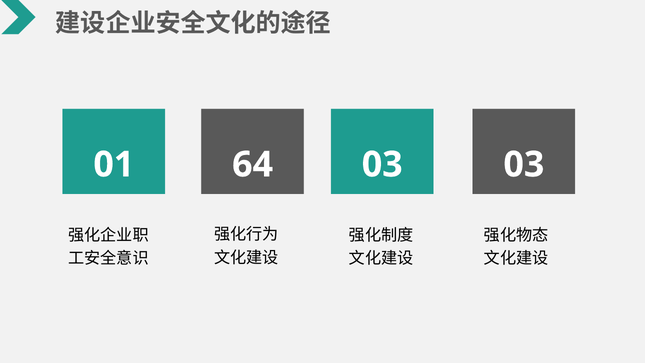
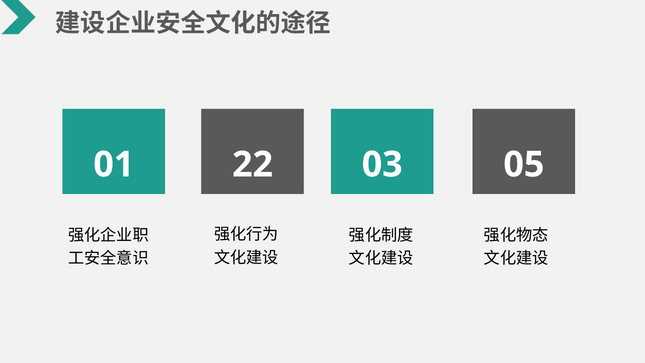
64: 64 -> 22 (253, 165)
03 03: 03 -> 05 (524, 165)
